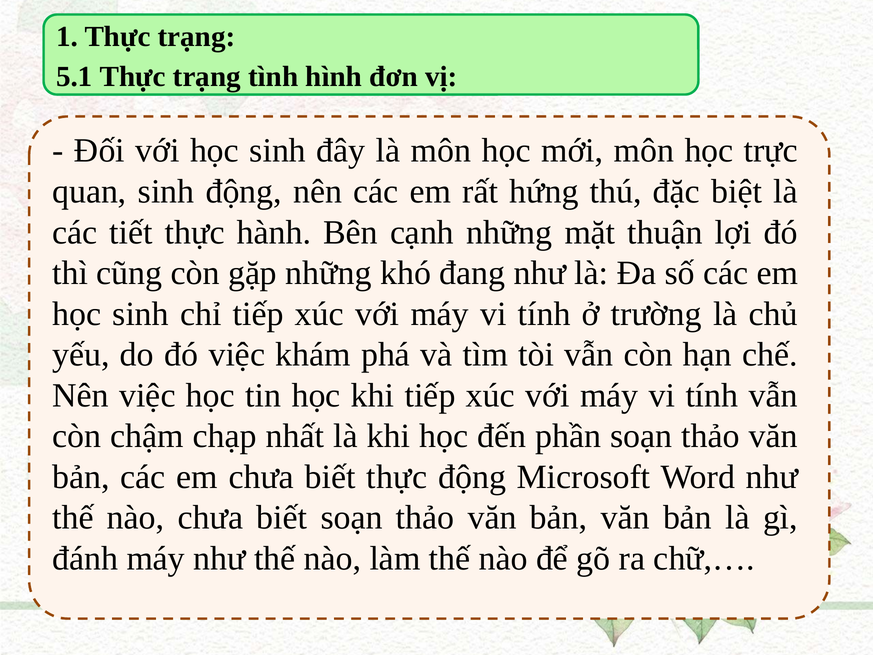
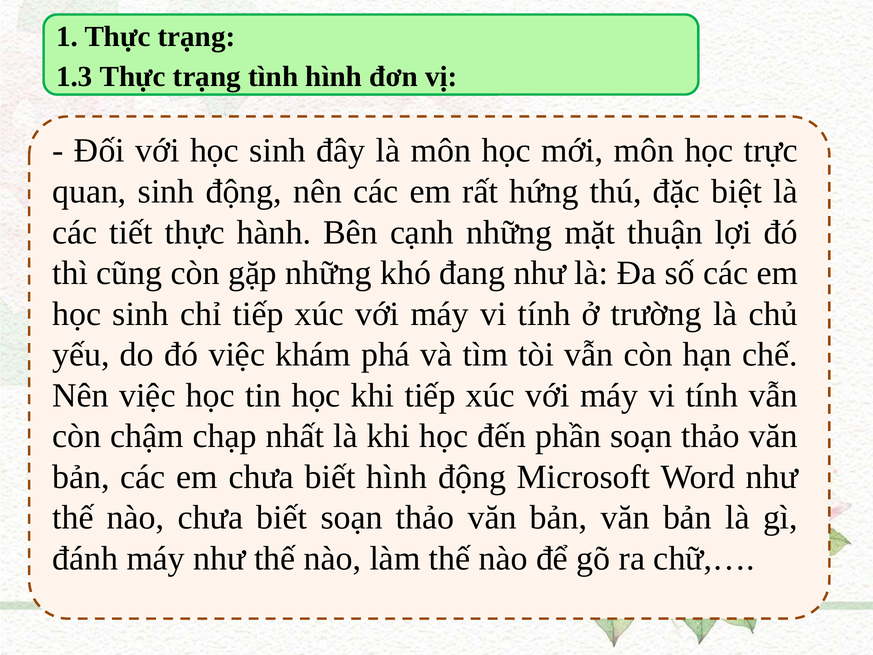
5.1: 5.1 -> 1.3 (74, 76)
biết thực: thực -> hình (397, 477)
